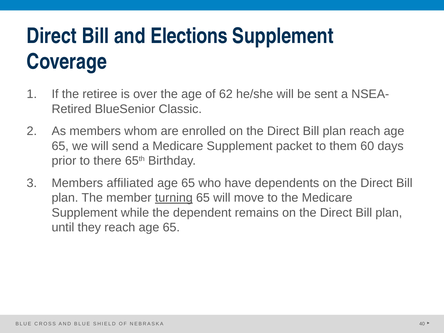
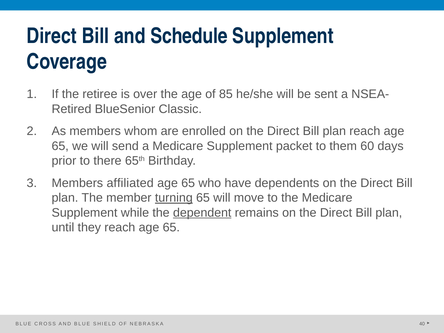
Elections: Elections -> Schedule (189, 36)
62: 62 -> 85 (226, 94)
dependent underline: none -> present (202, 213)
